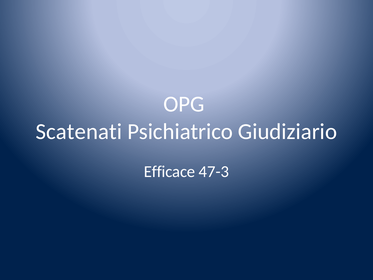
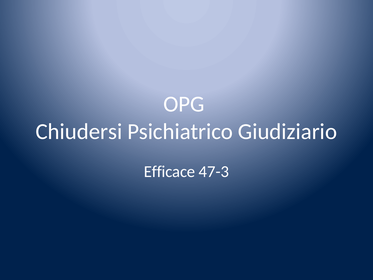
Scatenati: Scatenati -> Chiudersi (79, 131)
